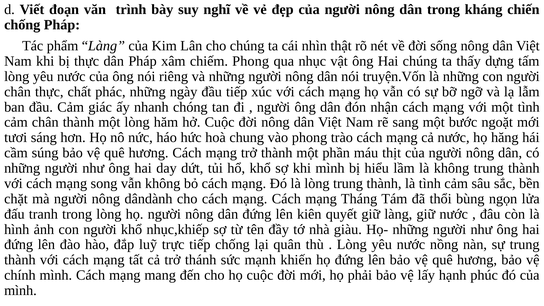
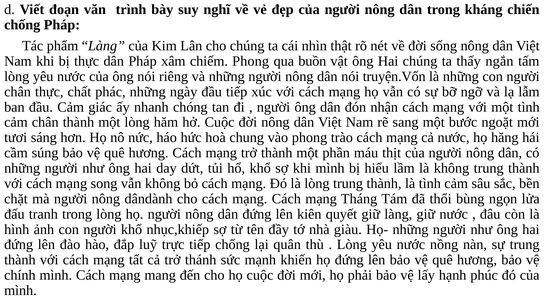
nhục: nhục -> buồn (312, 61)
dựng: dựng -> ngắn (499, 61)
